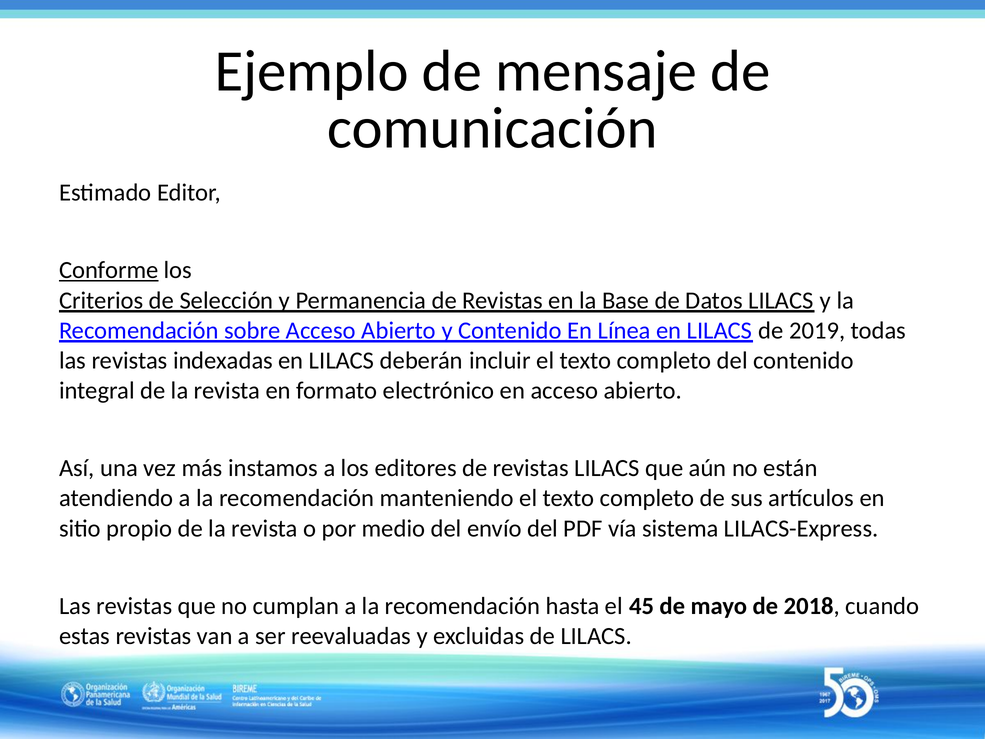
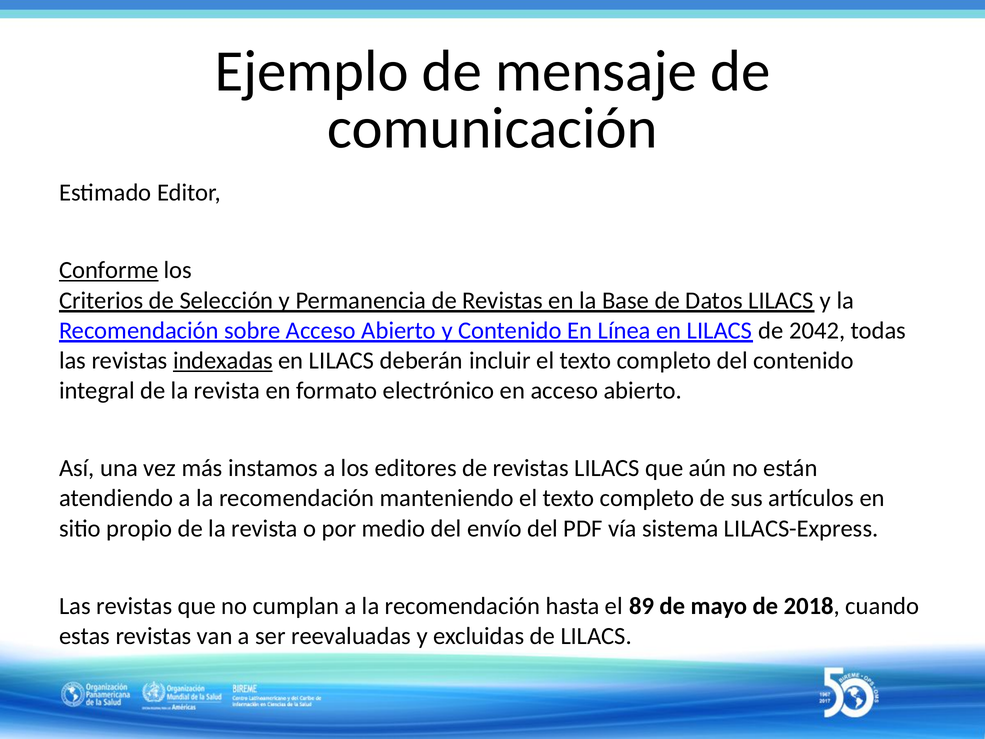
2019: 2019 -> 2042 (817, 330)
indexadas underline: none -> present (223, 360)
45: 45 -> 89 (642, 606)
